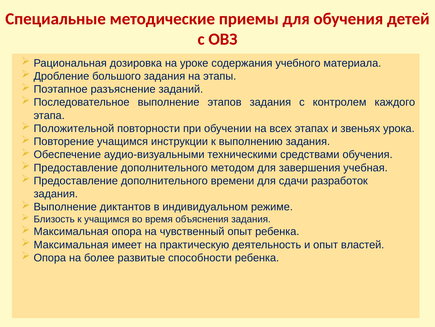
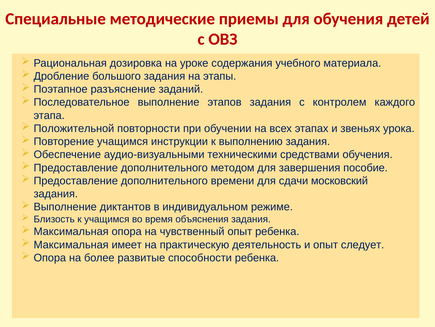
учебная: учебная -> пособие (366, 167)
разработок: разработок -> московский (339, 180)
властей: властей -> следует (363, 244)
